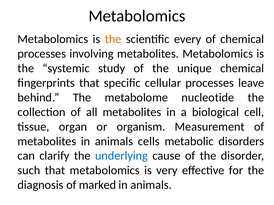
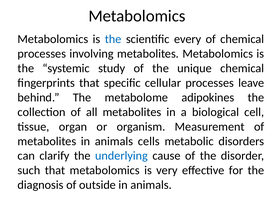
the colour: orange -> blue (113, 39)
nucleotide: nucleotide -> adipokines (208, 98)
marked: marked -> outside (97, 185)
